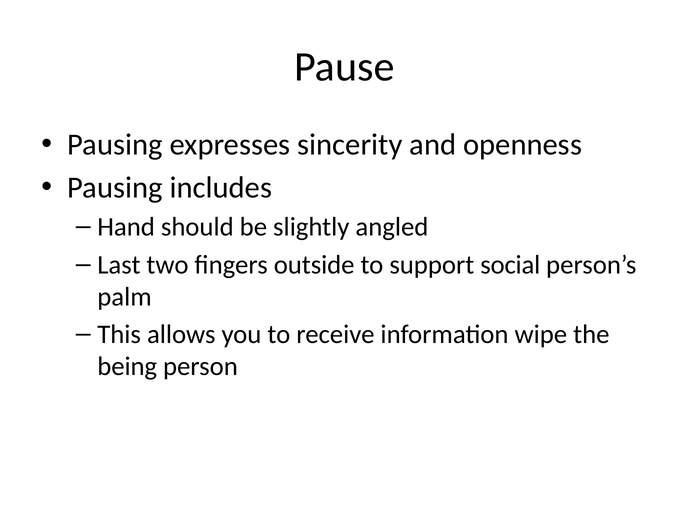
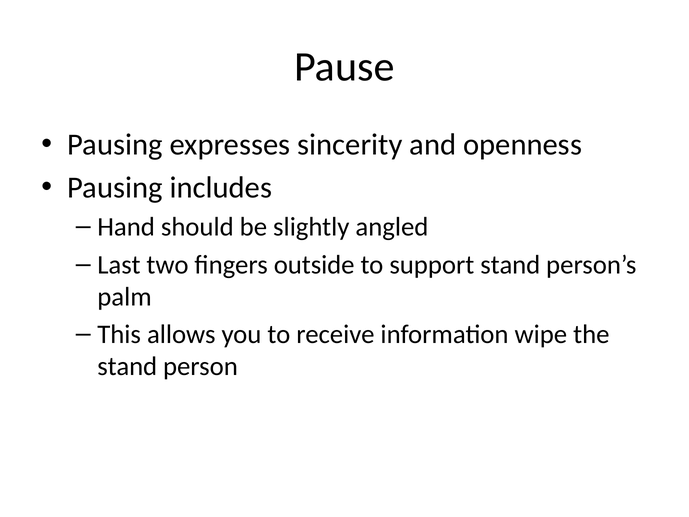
support social: social -> stand (510, 265)
being: being -> stand (127, 366)
